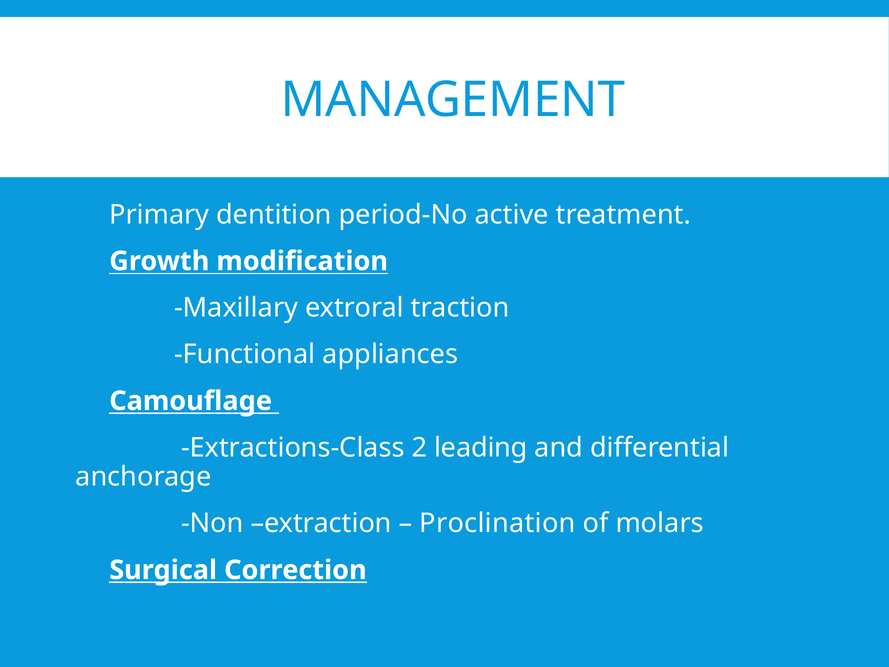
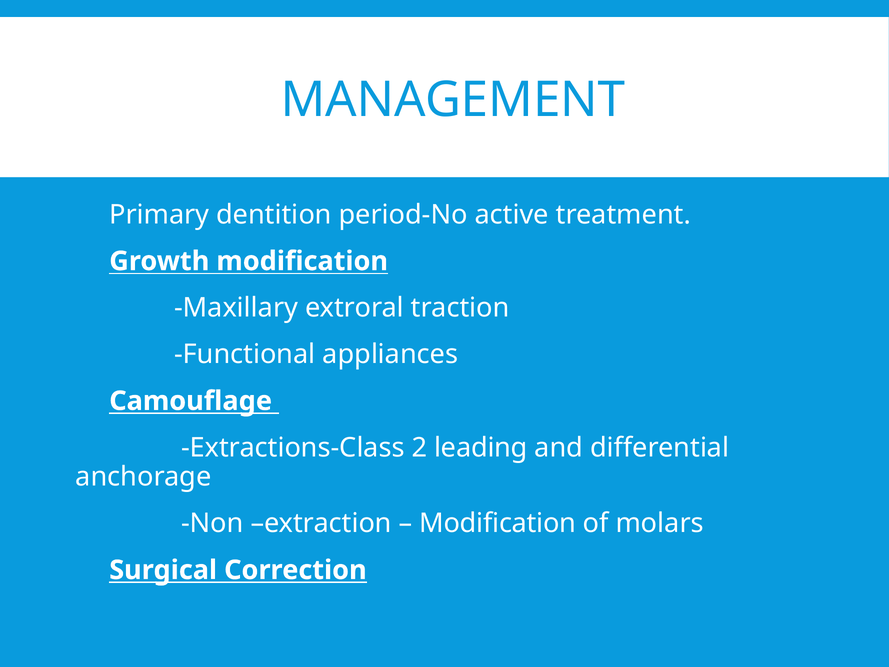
Proclination: Proclination -> Modification (498, 523)
